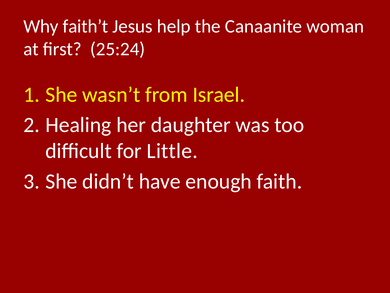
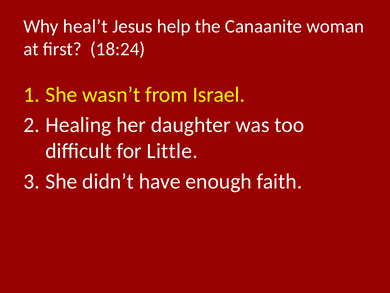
faith’t: faith’t -> heal’t (85, 26)
25:24: 25:24 -> 18:24 (118, 49)
